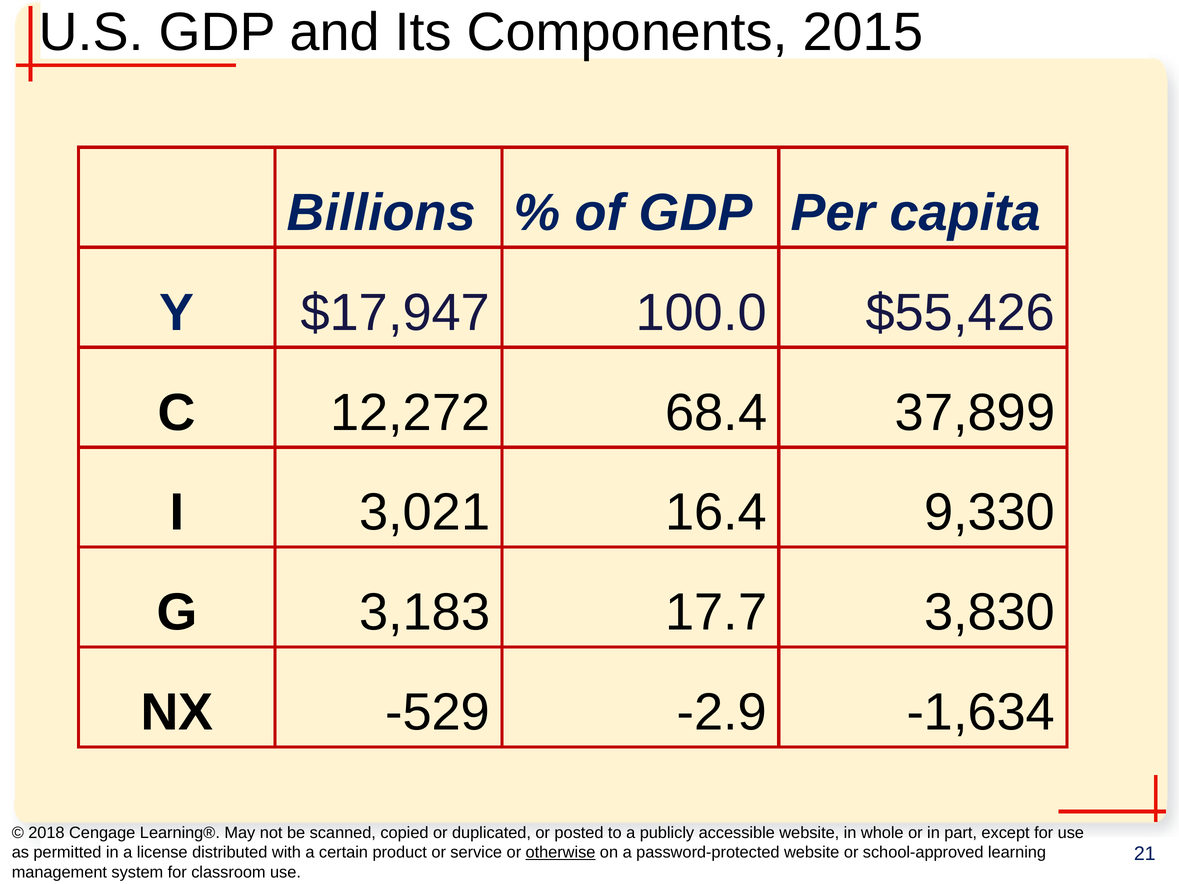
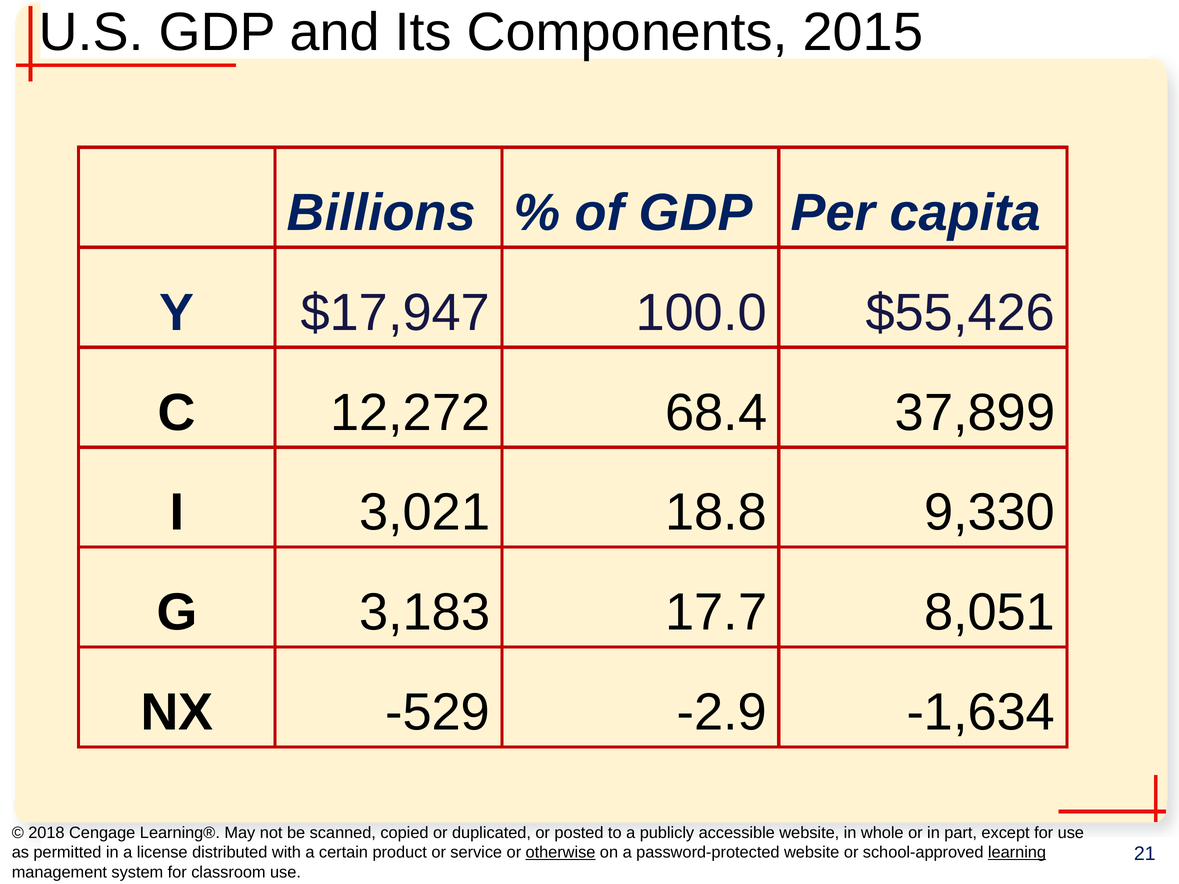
16.4: 16.4 -> 18.8 (716, 513)
3,830: 3,830 -> 8,051 (990, 613)
learning underline: none -> present (1017, 853)
